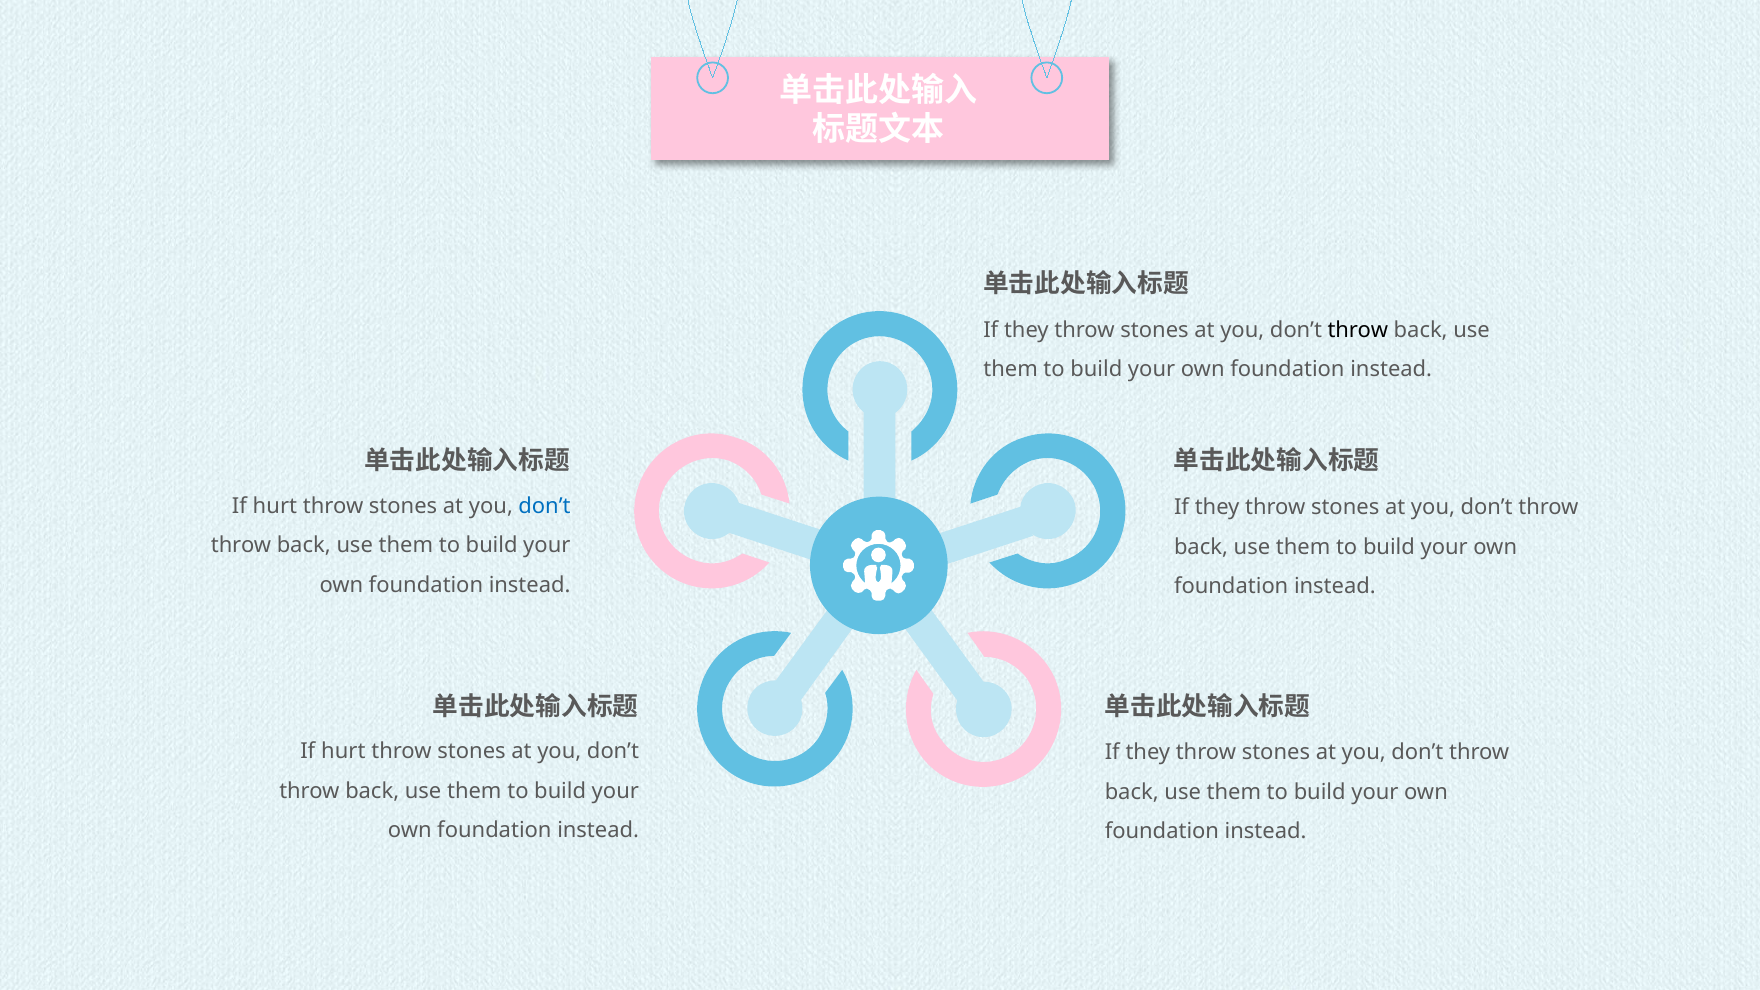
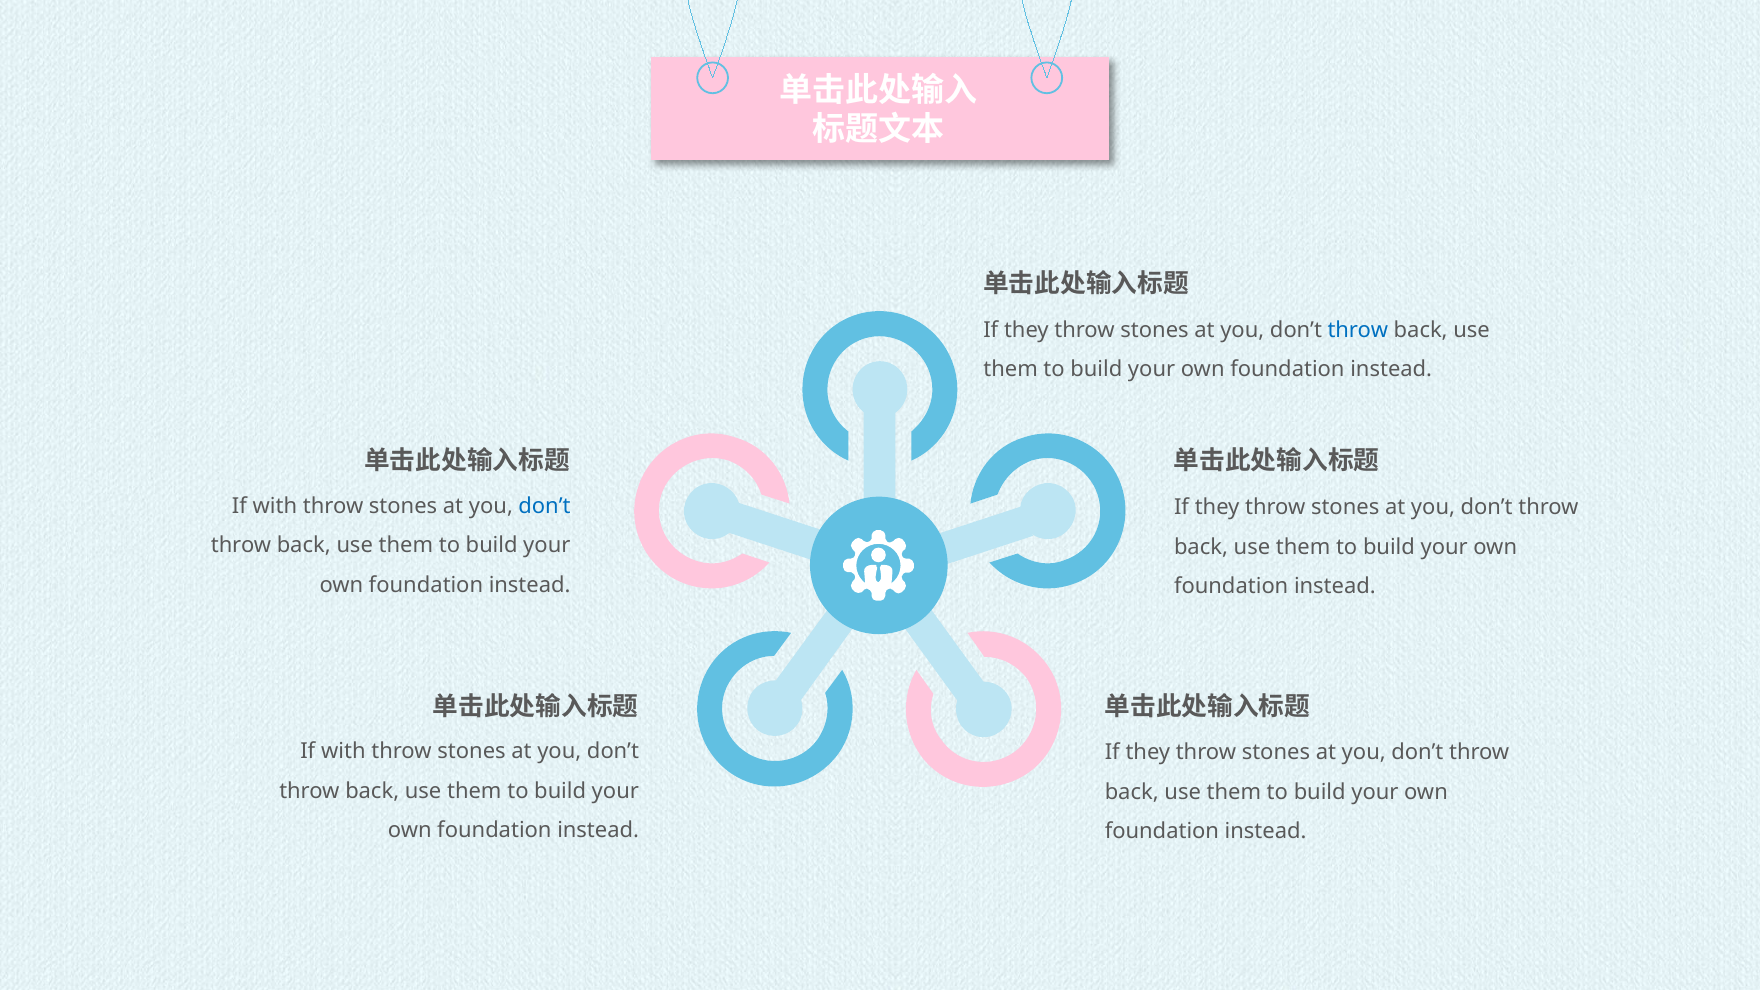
throw colour: black -> blue (1358, 330)
hurt: hurt -> with (275, 506)
hurt: hurt -> with (343, 751)
